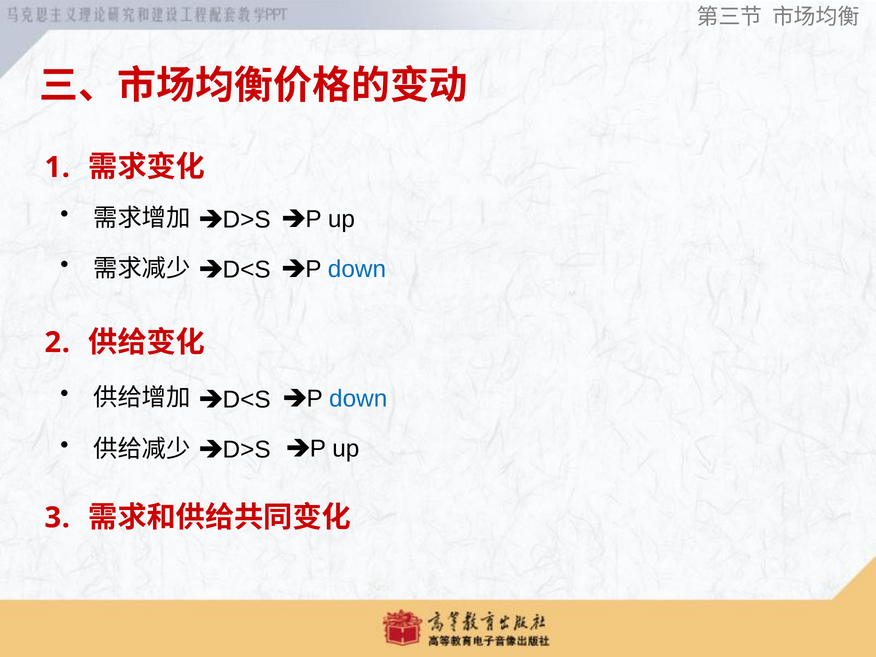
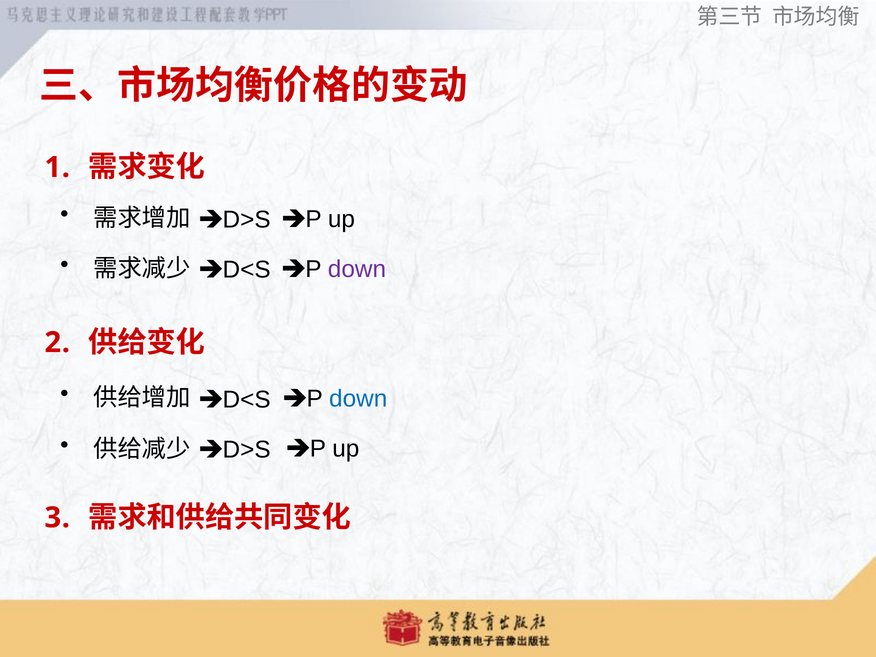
down colour: blue -> purple (357, 269)
